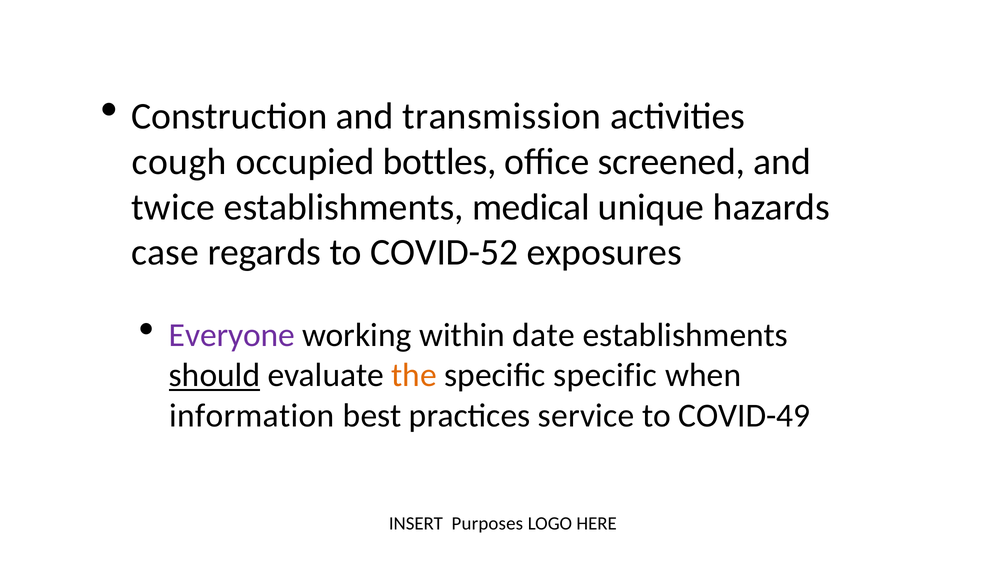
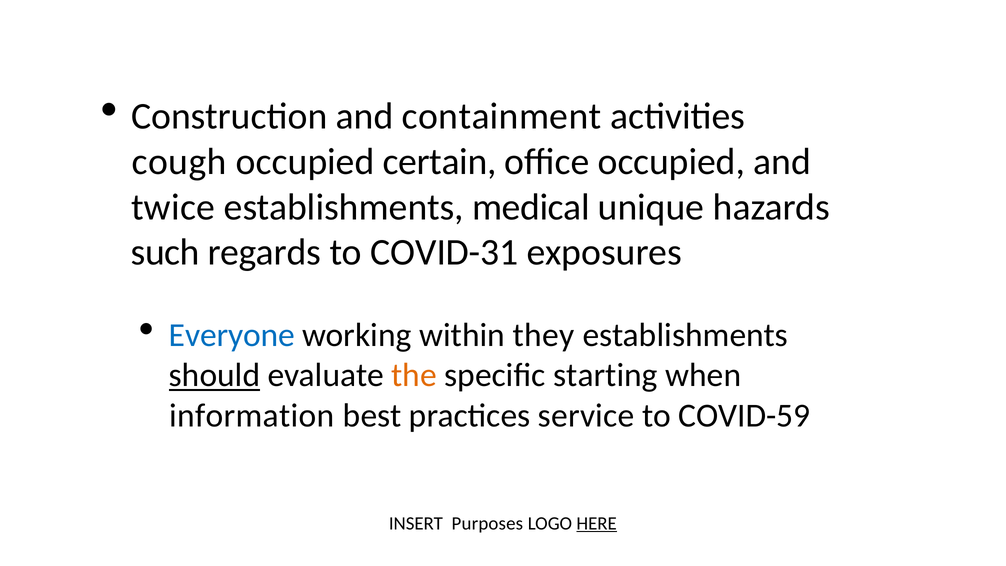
transmission: transmission -> containment (502, 116)
bottles: bottles -> certain (440, 162)
office screened: screened -> occupied (671, 162)
case: case -> such (165, 252)
COVID-52: COVID-52 -> COVID-31 (444, 252)
Everyone colour: purple -> blue (232, 335)
date: date -> they (544, 335)
specific specific: specific -> starting (605, 375)
COVID-49: COVID-49 -> COVID-59 (744, 416)
HERE underline: none -> present (597, 523)
